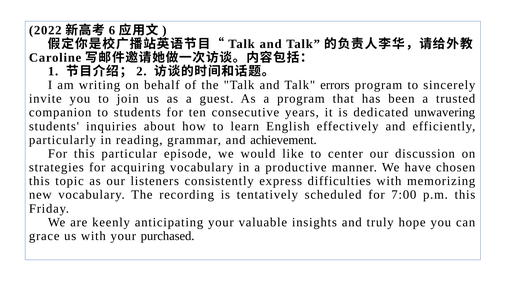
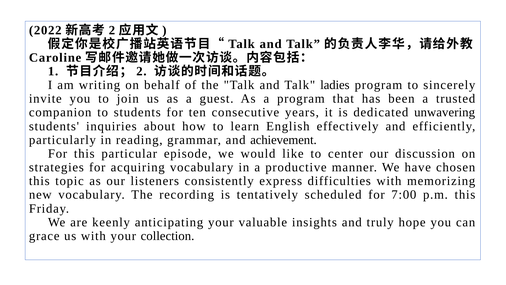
6: 6 -> 2 (112, 30)
errors: errors -> ladies (335, 85)
purchased: purchased -> collection (168, 236)
